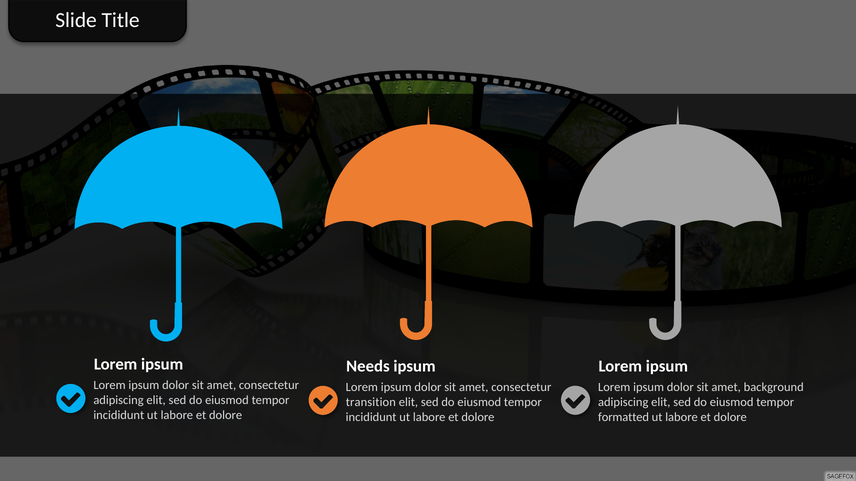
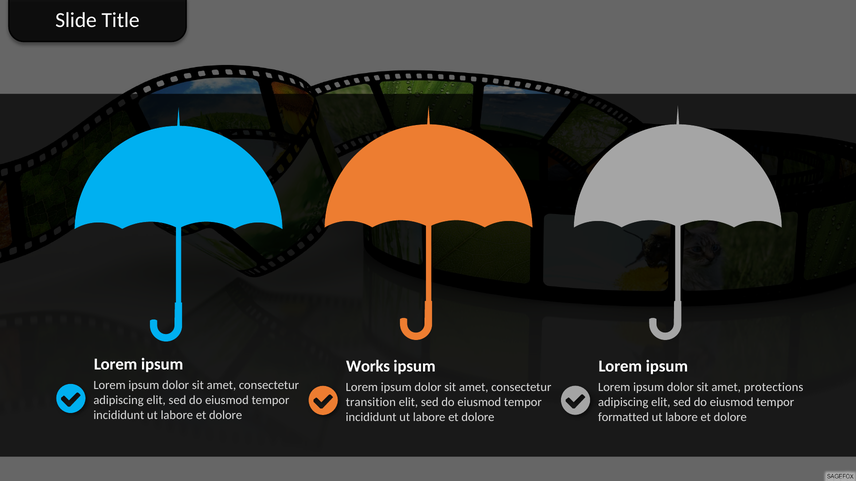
Needs: Needs -> Works (368, 367)
background: background -> protections (774, 387)
